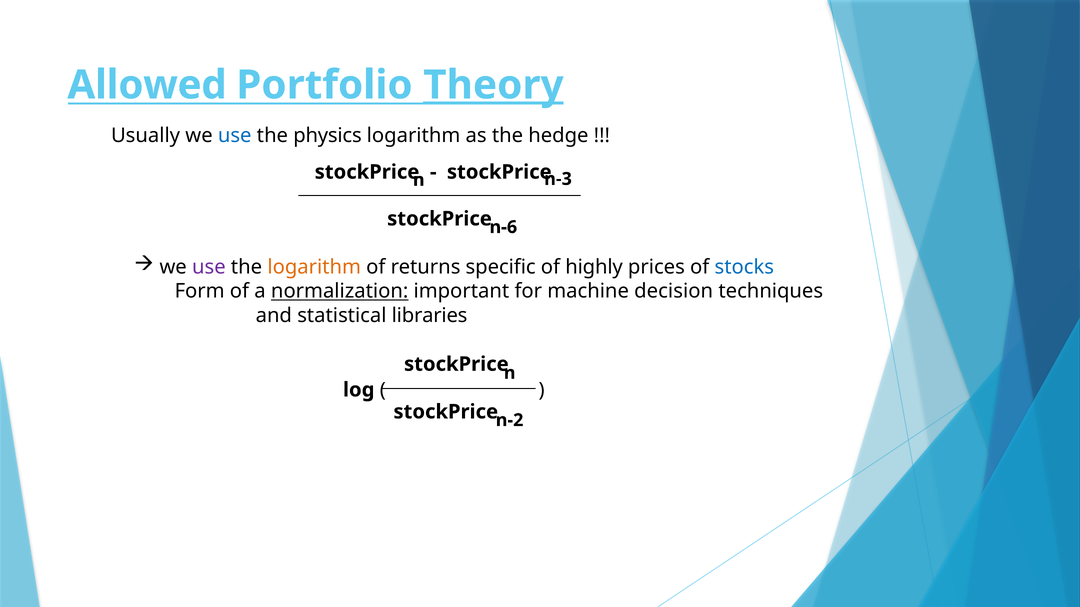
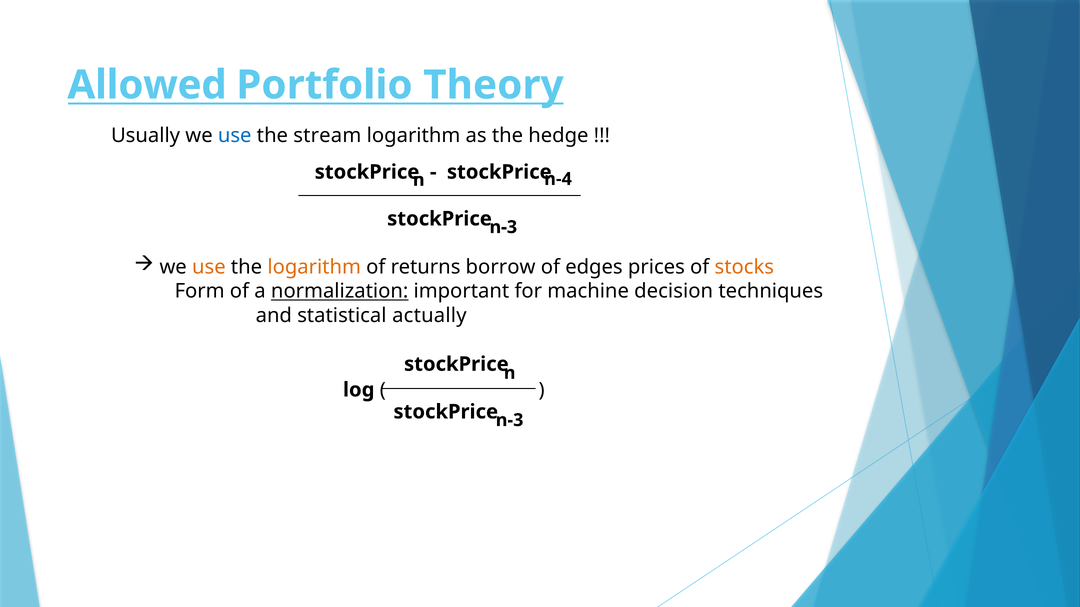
Theory underline: present -> none (493, 85)
physics: physics -> stream (327, 136)
n-3: n-3 -> n-4 (558, 179)
n-6: n-6 -> n-3 (503, 227)
use colour: purple -> orange (209, 267)
specific: specific -> borrow (501, 267)
highly: highly -> edges (594, 267)
stocks colour: blue -> orange (744, 267)
libraries: libraries -> actually (429, 316)
n-2: n-2 -> n-3 (510, 420)
